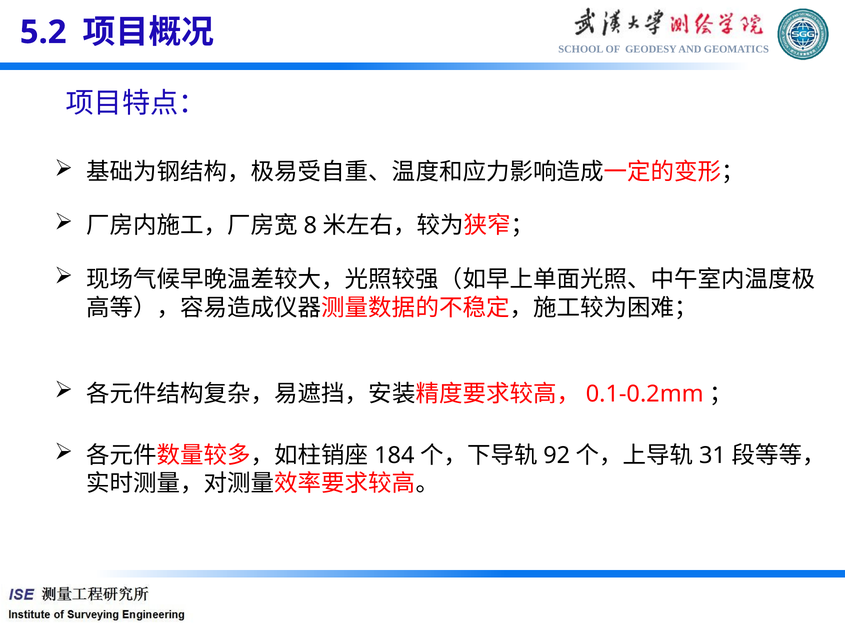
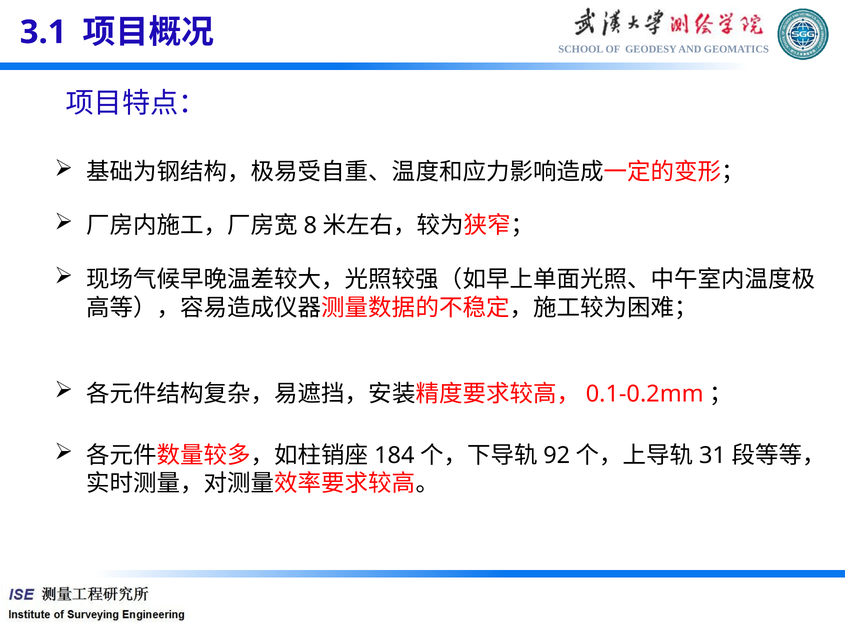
5.2: 5.2 -> 3.1 (43, 32)
